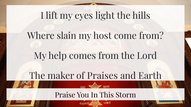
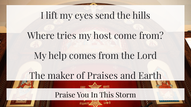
light: light -> send (105, 16)
slain: slain -> tries (67, 36)
